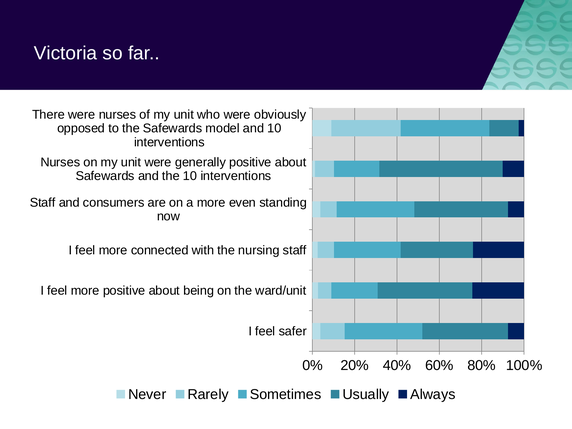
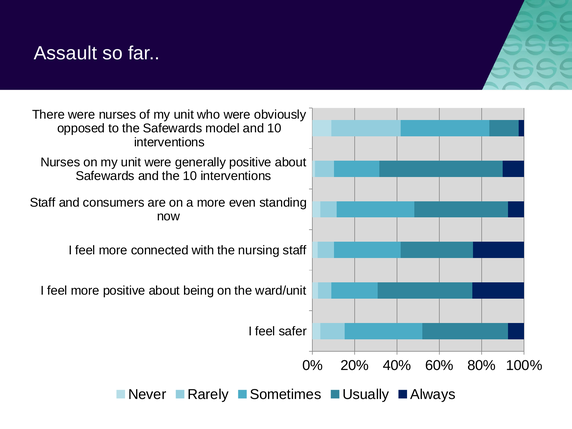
Victoria: Victoria -> Assault (65, 53)
